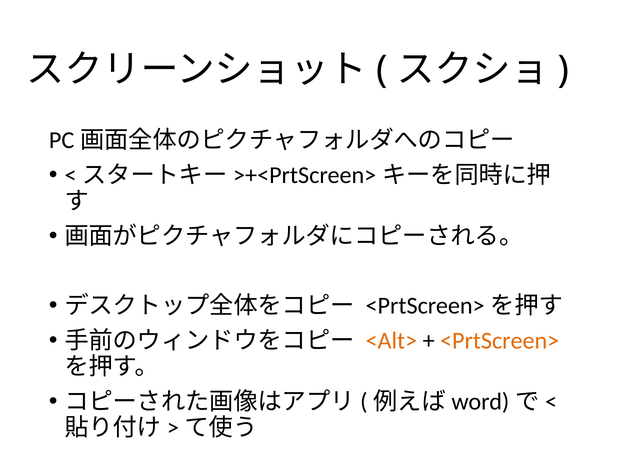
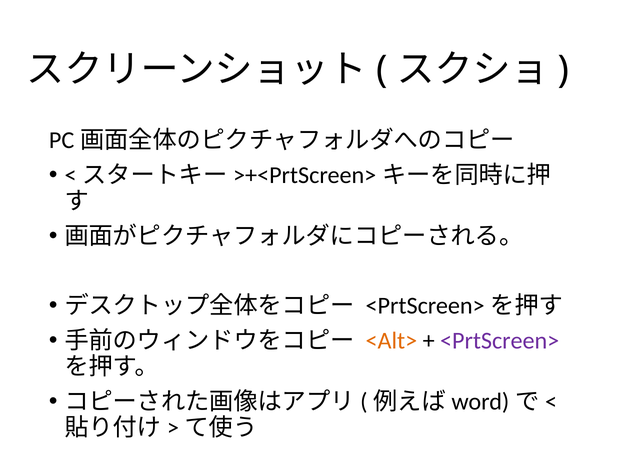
<PrtScreen> colour: orange -> purple (500, 340)
